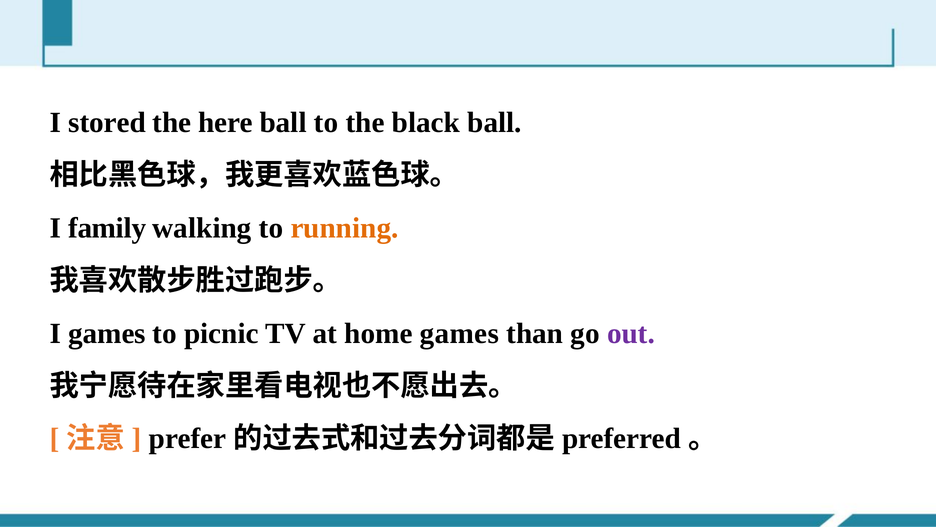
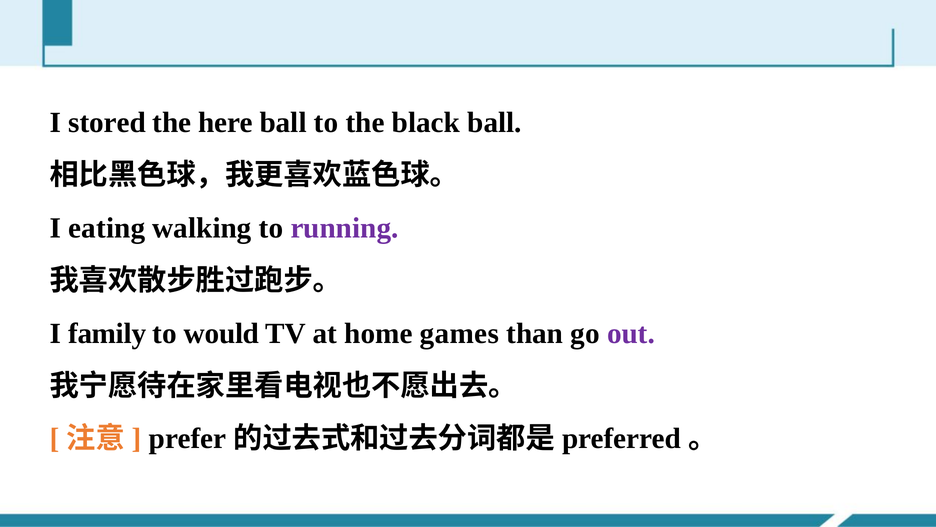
family: family -> eating (107, 228)
running colour: orange -> purple (345, 228)
I games: games -> family (107, 333)
picnic: picnic -> would (222, 333)
